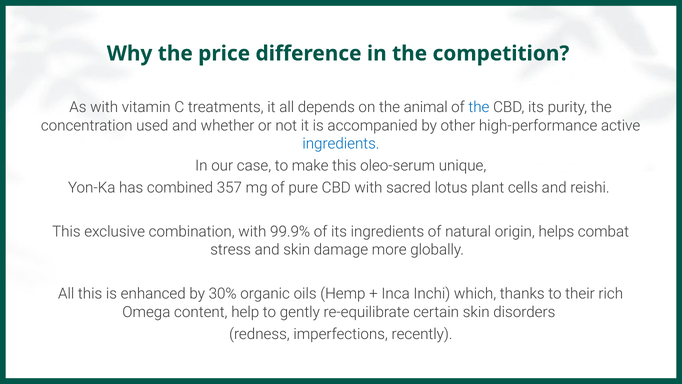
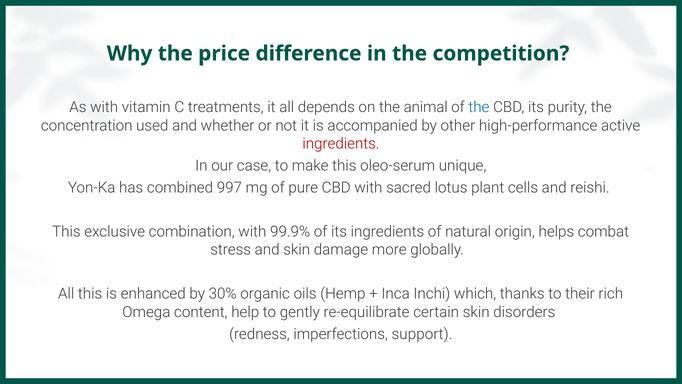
ingredients colour: blue -> red (341, 144)
357: 357 -> 997 (229, 188)
recently: recently -> support (422, 334)
